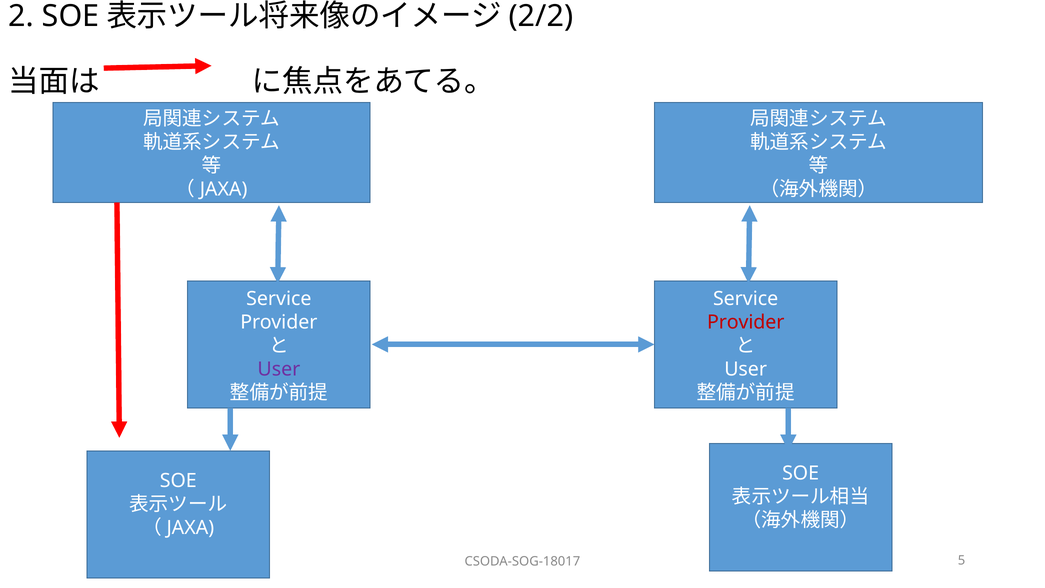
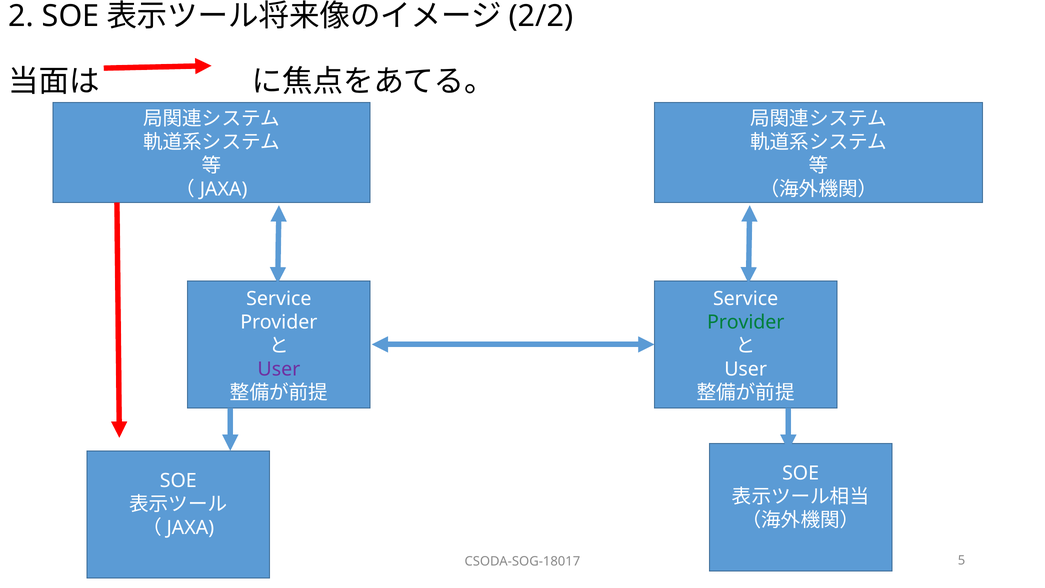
Provider colour: red -> green (746, 322)
